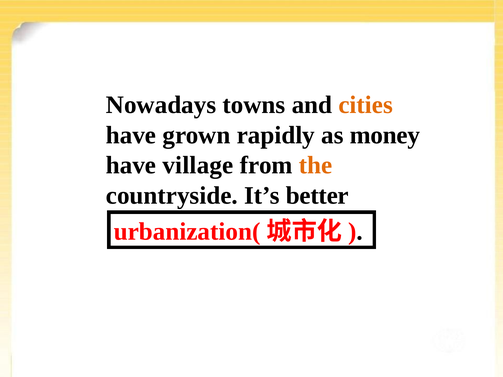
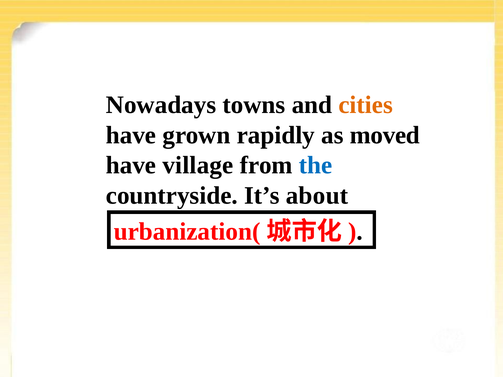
money: money -> moved (385, 135)
the colour: orange -> blue (316, 165)
better: better -> about (317, 196)
